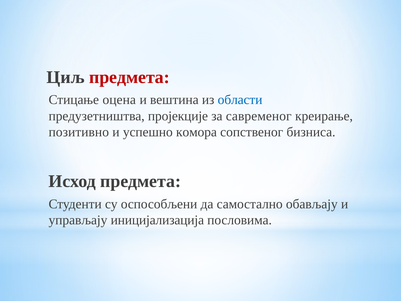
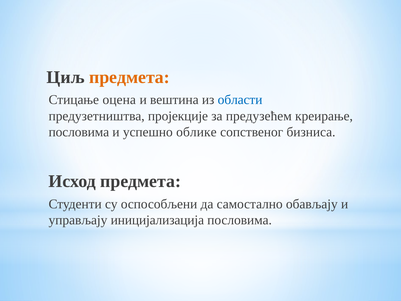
предмета colour: red -> orange (129, 77)
савременог: савременог -> предузећем (259, 116)
позитивно: позитивно -> пословима (79, 132)
комора: комора -> облике (196, 132)
